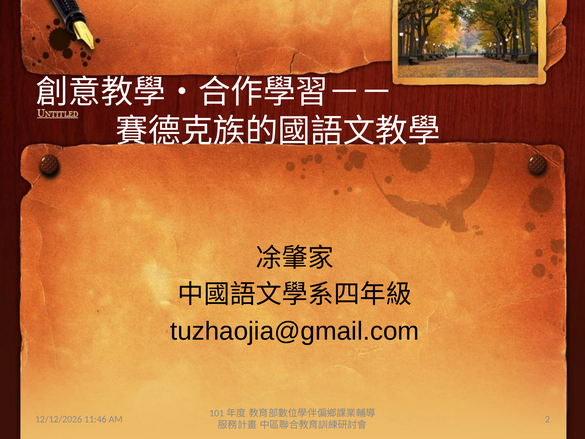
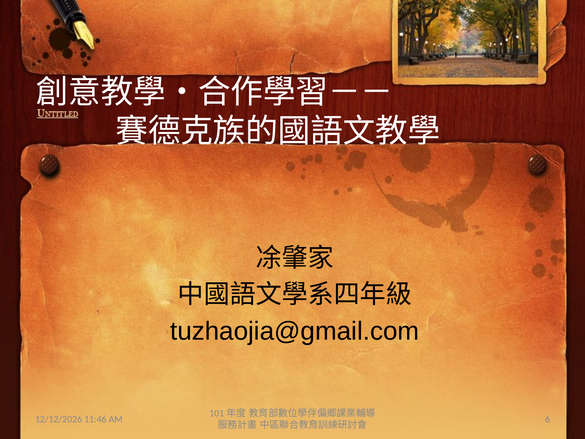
2: 2 -> 6 (547, 419)
